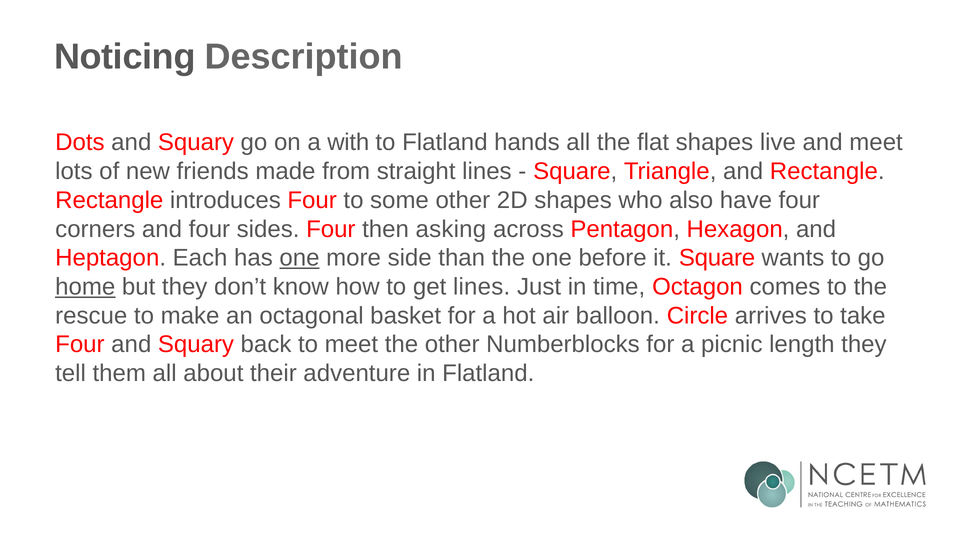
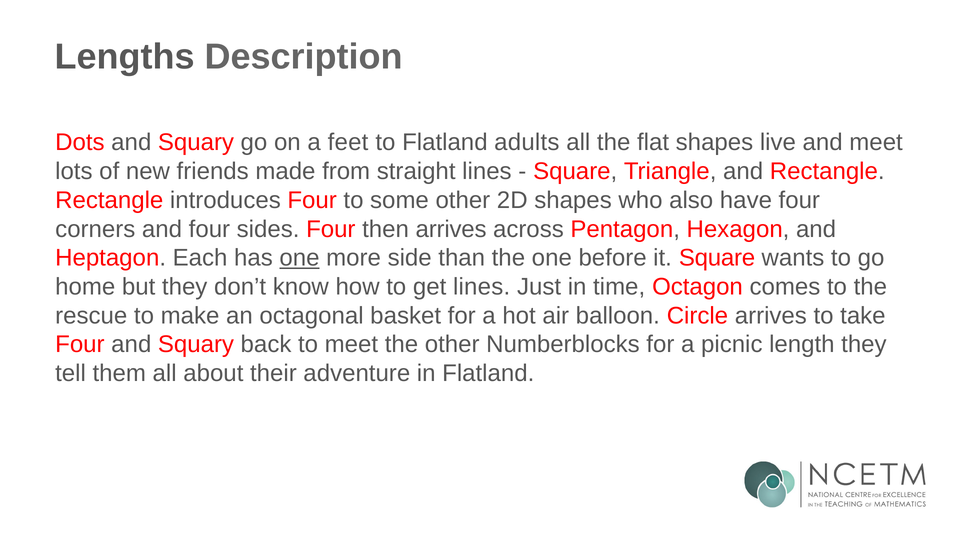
Noticing: Noticing -> Lengths (125, 57)
with: with -> feet (348, 142)
hands: hands -> adults (527, 142)
then asking: asking -> arrives (451, 229)
home underline: present -> none (85, 287)
